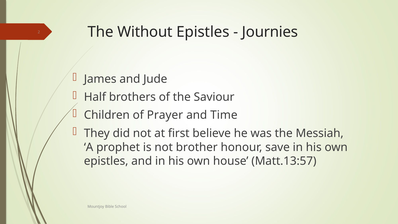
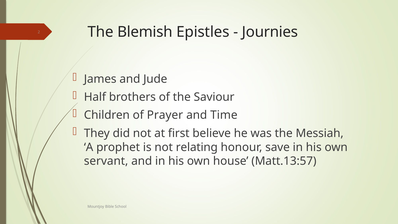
Without: Without -> Blemish (145, 32)
brother: brother -> relating (197, 147)
epistles: epistles -> servant (106, 161)
